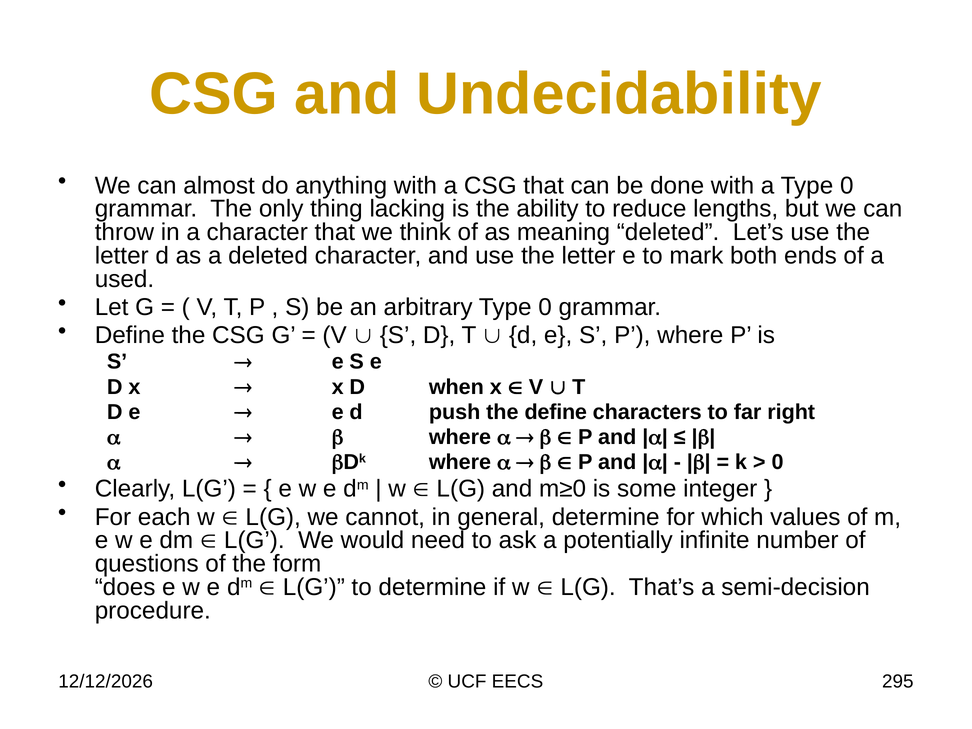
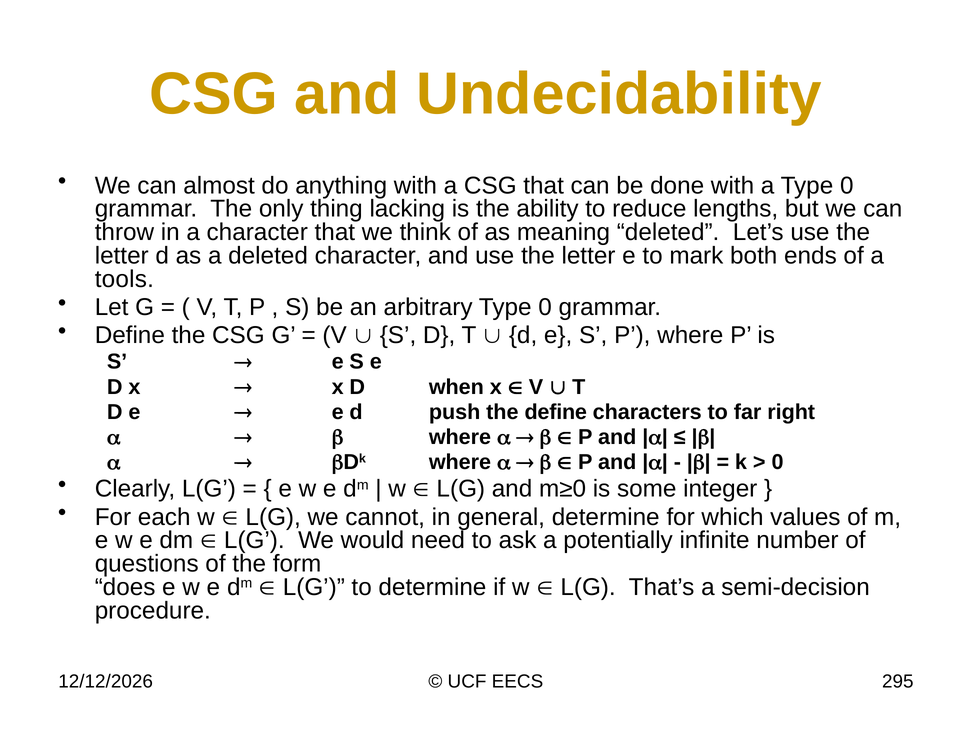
used: used -> tools (124, 279)
